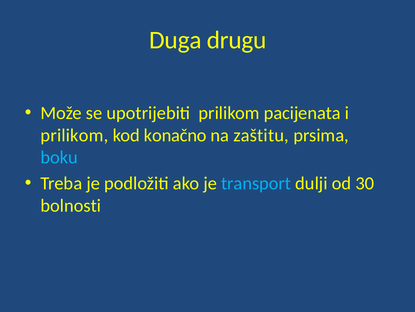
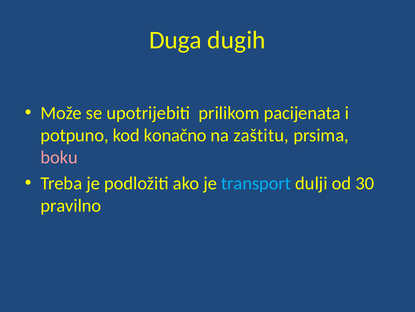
drugu: drugu -> dugih (236, 40)
prilikom: prilikom -> potpuno (75, 135)
boku colour: light blue -> pink (59, 157)
bolnosti: bolnosti -> pravilno (71, 205)
